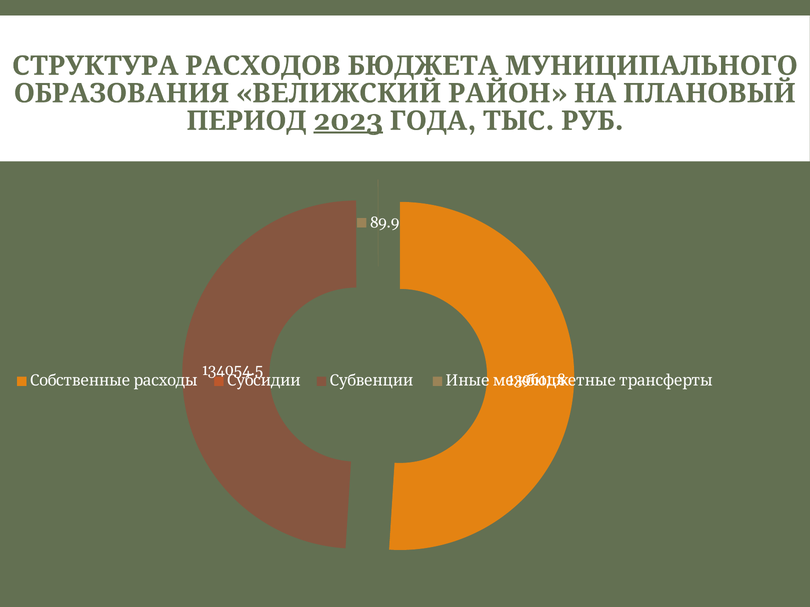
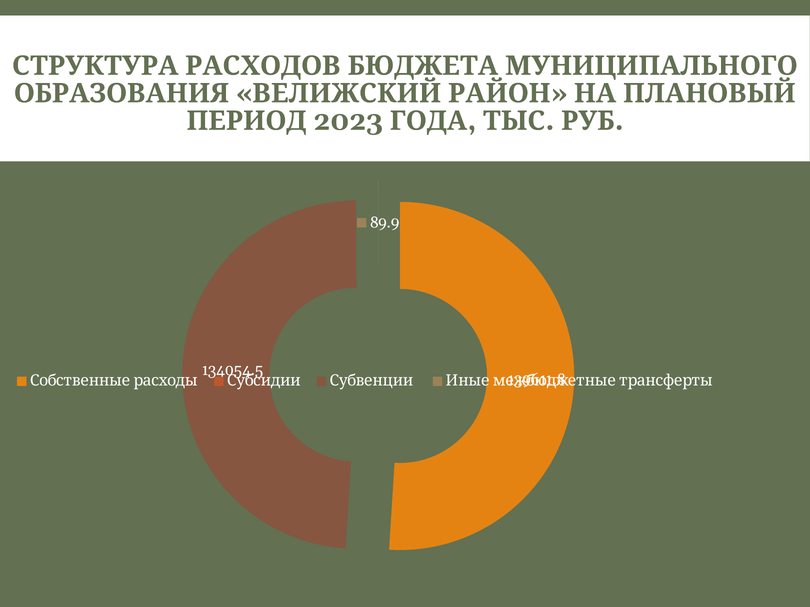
2023 underline: present -> none (348, 121)
